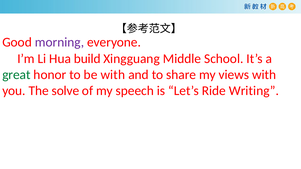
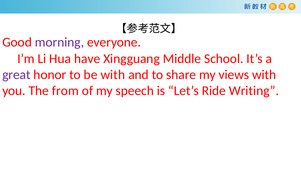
build: build -> have (87, 59)
great colour: green -> purple (16, 75)
solve: solve -> from (65, 91)
